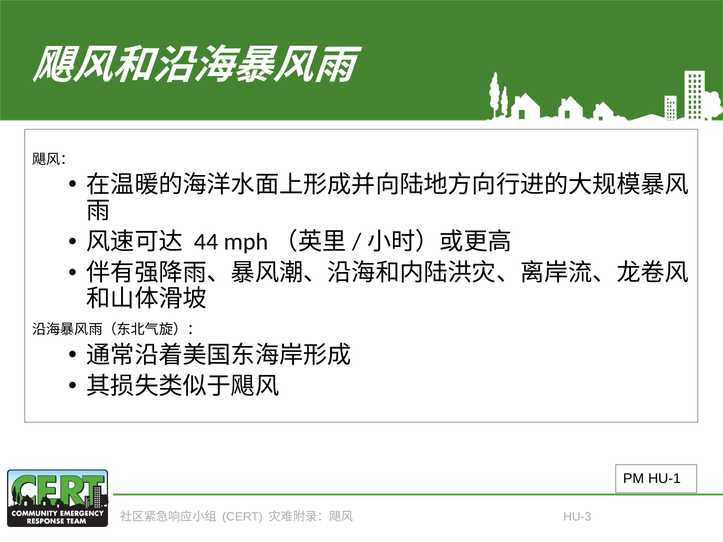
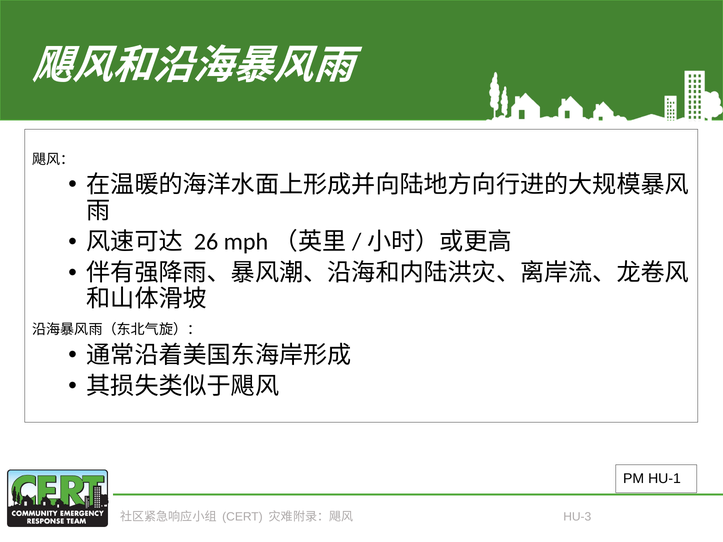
44: 44 -> 26 (206, 242)
